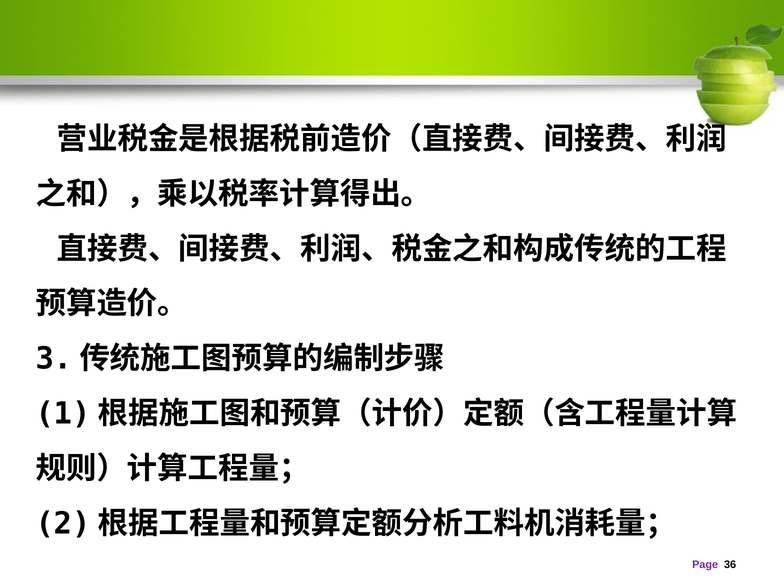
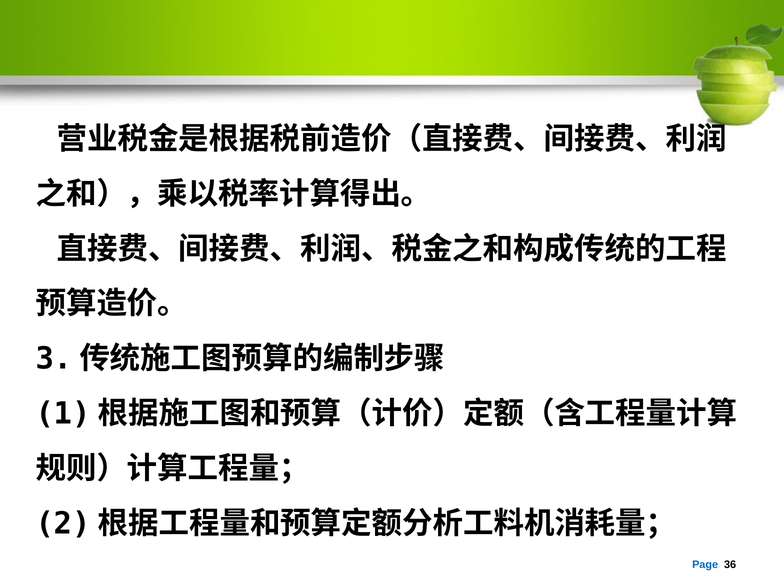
Page colour: purple -> blue (705, 565)
